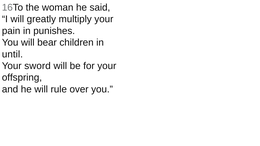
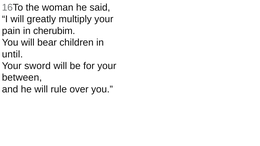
punishes: punishes -> cherubim (54, 31)
offspring: offspring -> between (22, 78)
